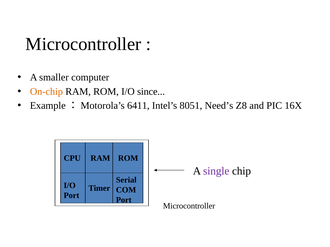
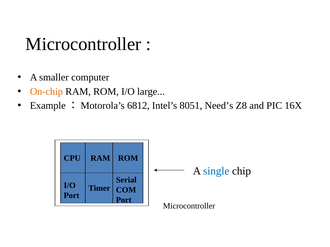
since: since -> large (151, 92)
6411: 6411 -> 6812 (138, 106)
single colour: purple -> blue (216, 171)
